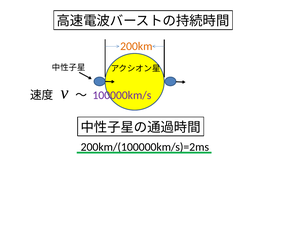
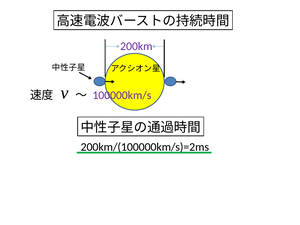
200km colour: orange -> purple (136, 46)
